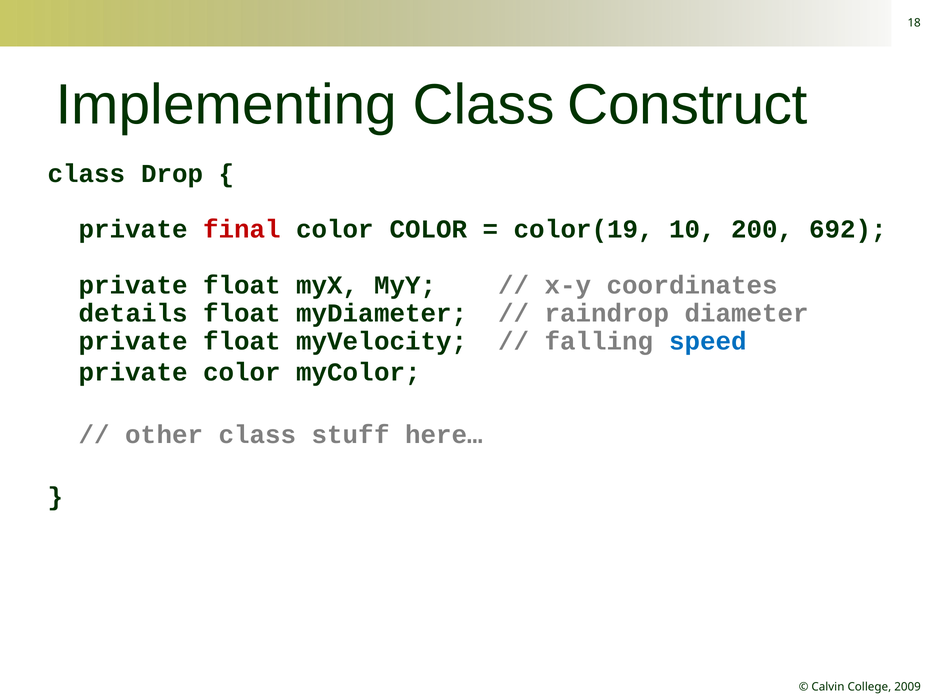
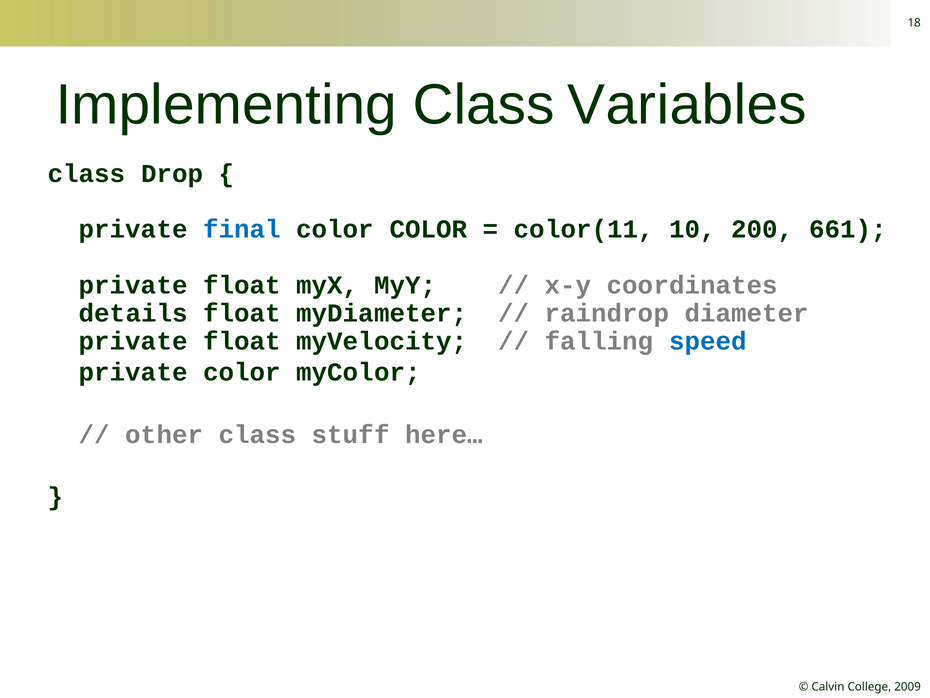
Construct: Construct -> Variables (687, 105)
final colour: red -> blue (242, 229)
color(19: color(19 -> color(11 (584, 229)
692: 692 -> 661 (848, 229)
